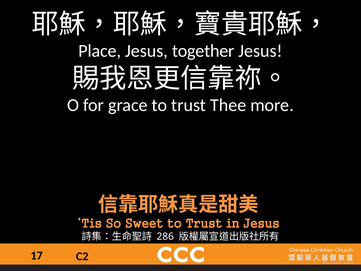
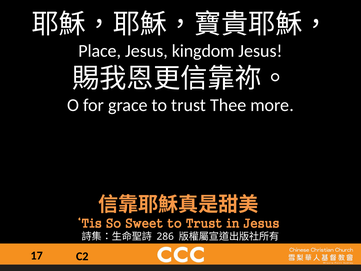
together: together -> kingdom (203, 51)
